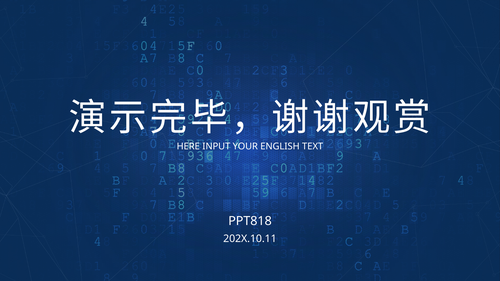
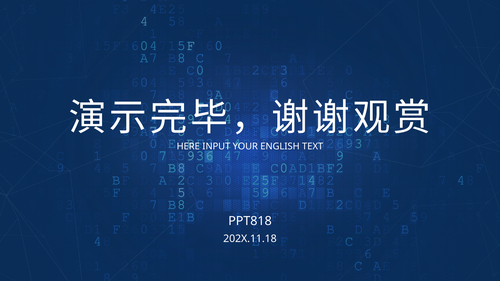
202X.10.11: 202X.10.11 -> 202X.11.18 (250, 239)
